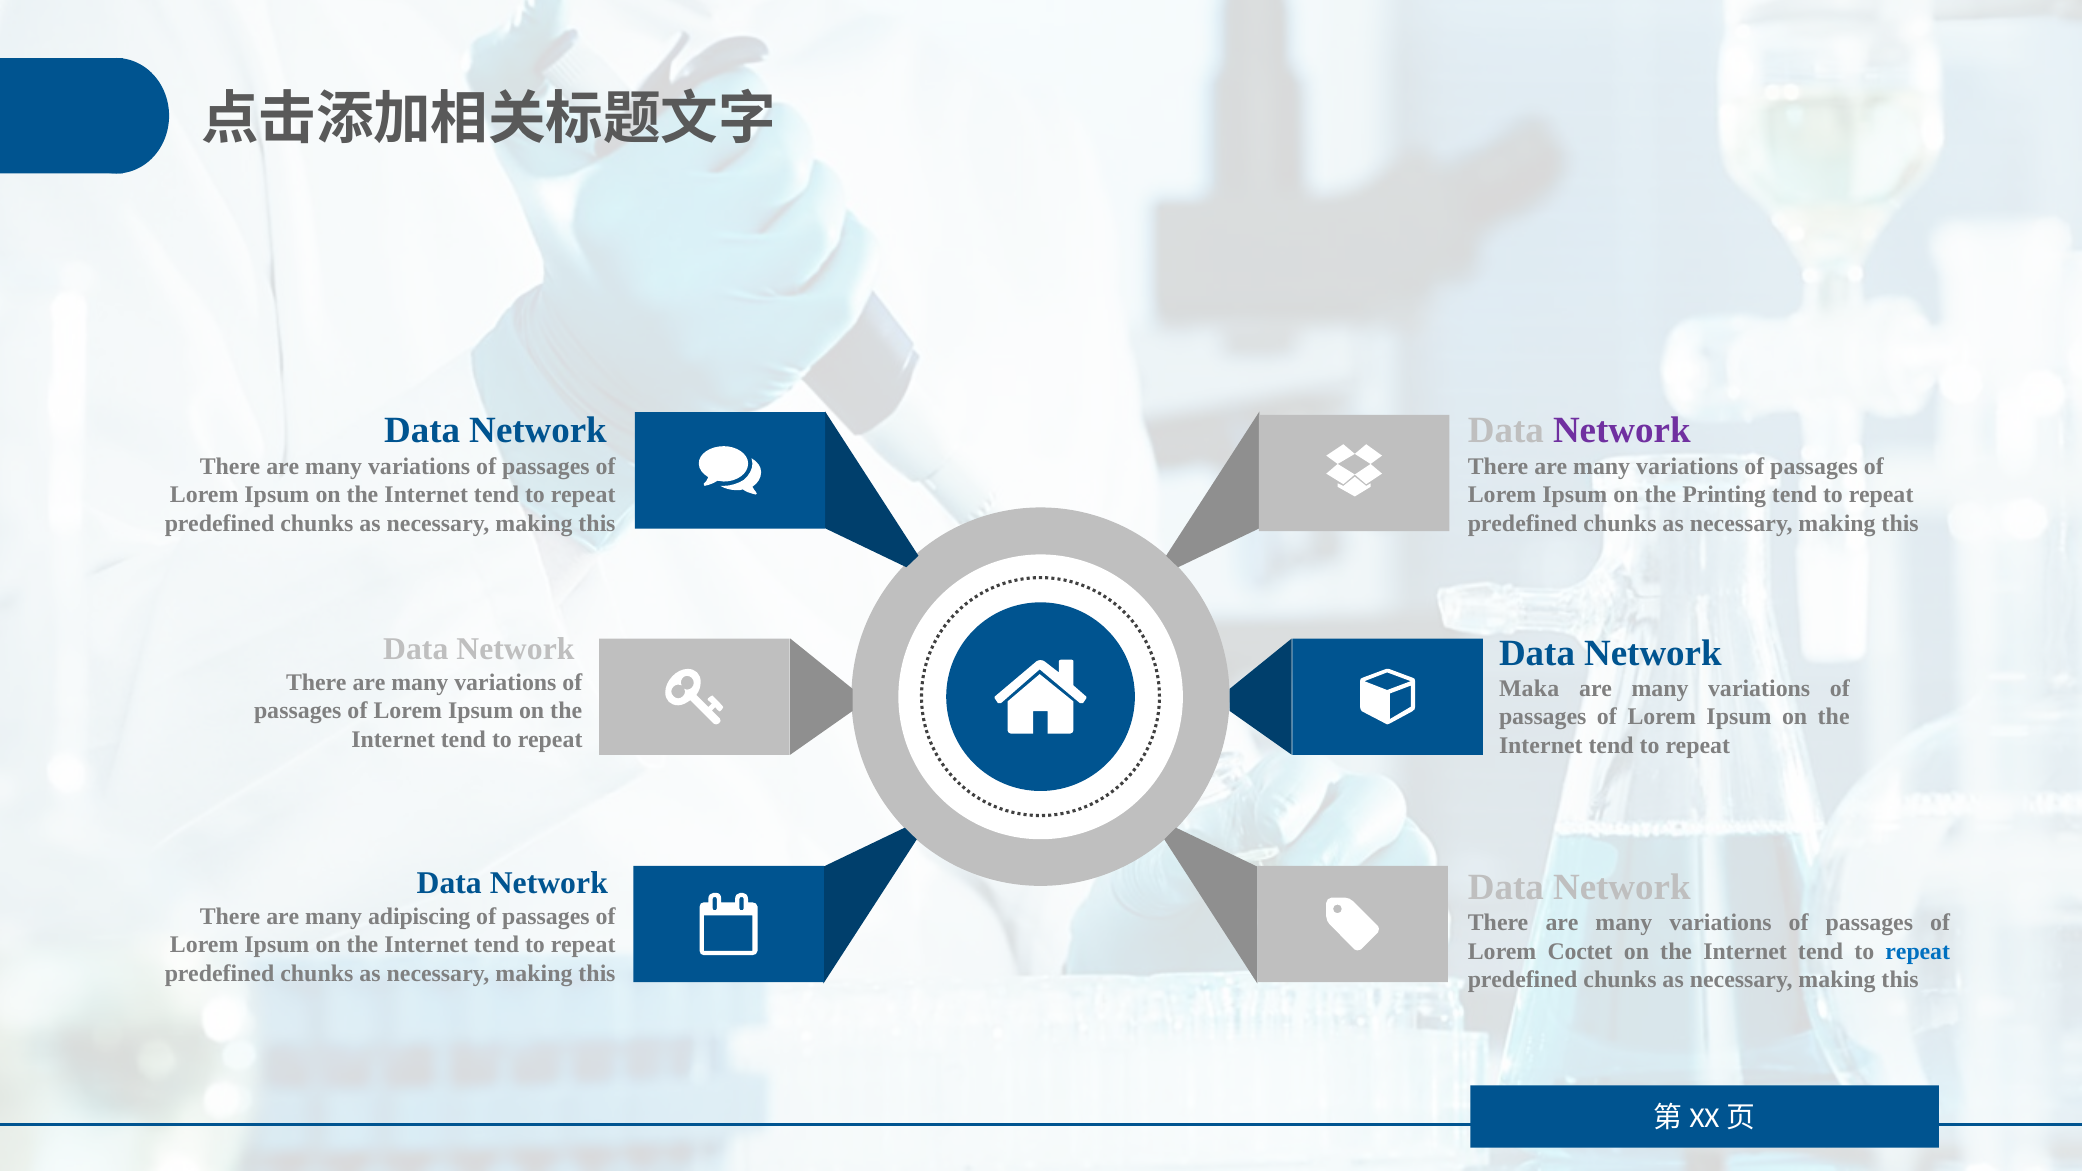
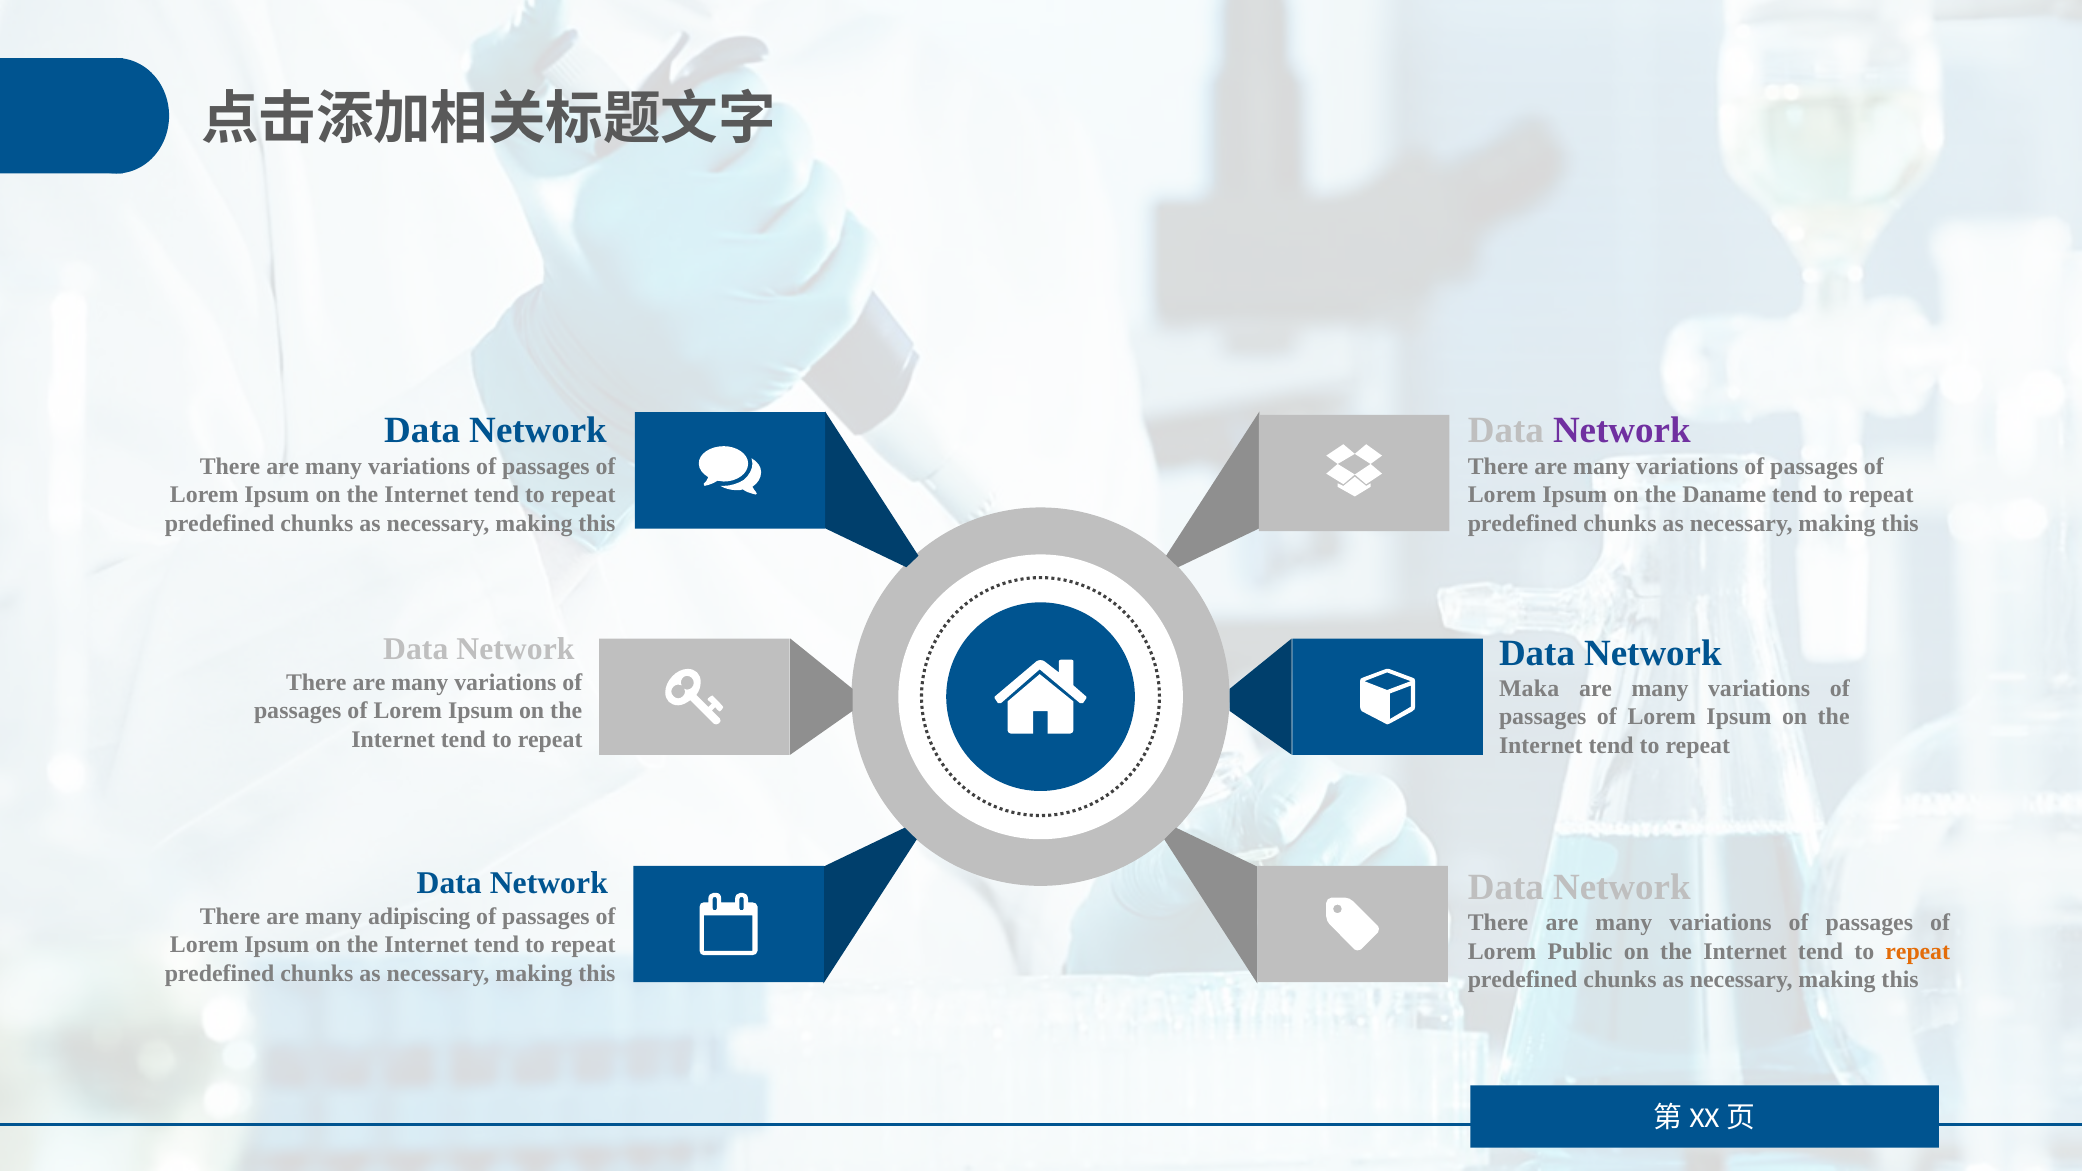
Printing: Printing -> Daname (1724, 495)
Coctet: Coctet -> Public (1580, 951)
repeat colour: blue -> orange (1918, 951)
